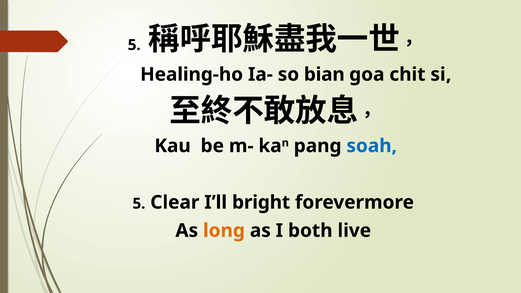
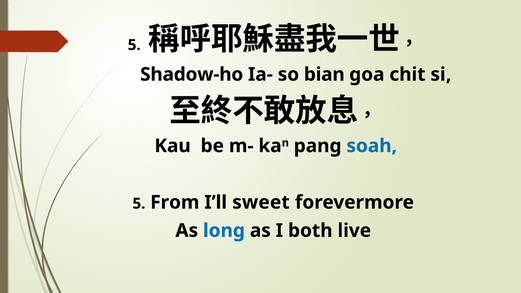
Healing-ho: Healing-ho -> Shadow-ho (192, 74)
Clear: Clear -> From (175, 202)
bright: bright -> sweet (261, 202)
long colour: orange -> blue (224, 231)
